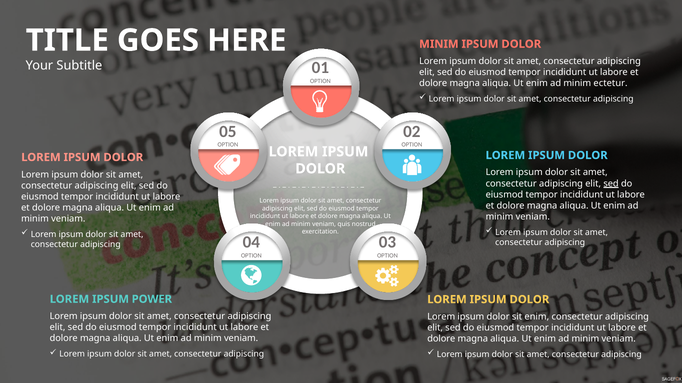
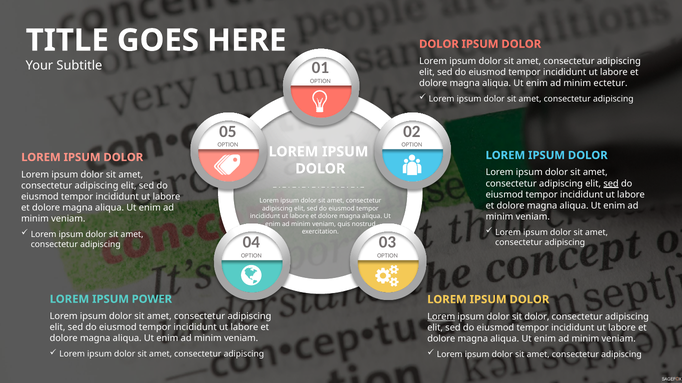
MINIM: MINIM -> DOLOR (439, 44)
Lorem underline: none -> present (441, 317)
sit enim: enim -> dolor (537, 317)
